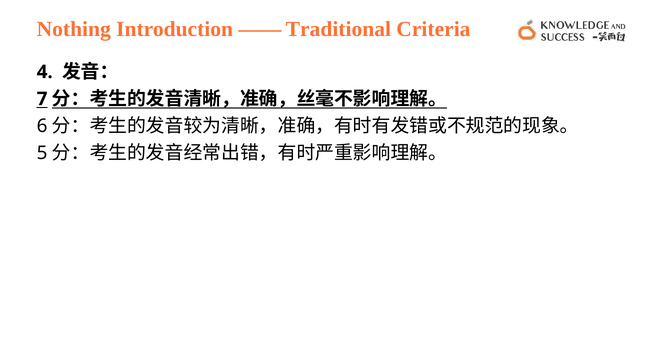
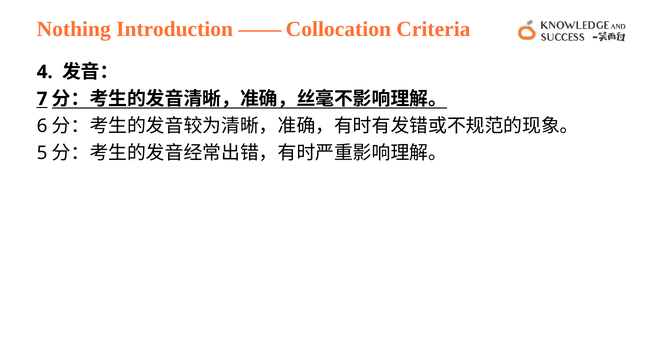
Traditional: Traditional -> Collocation (338, 29)
